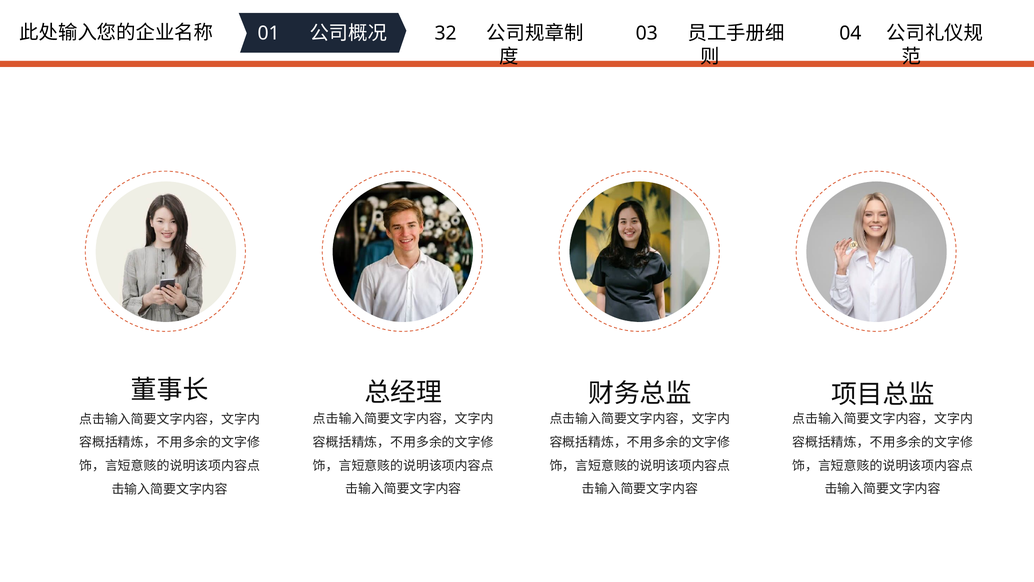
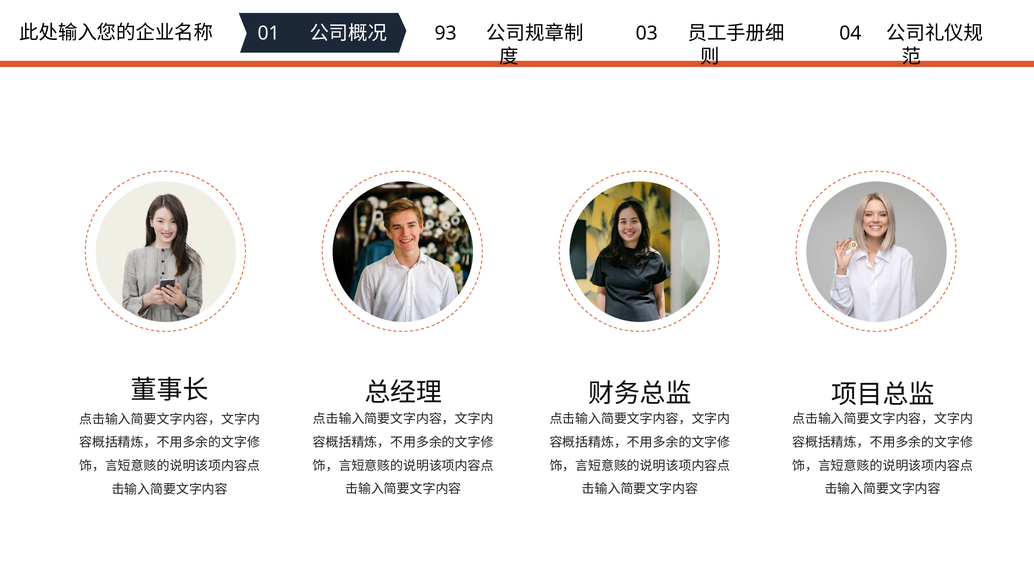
32: 32 -> 93 (446, 34)
